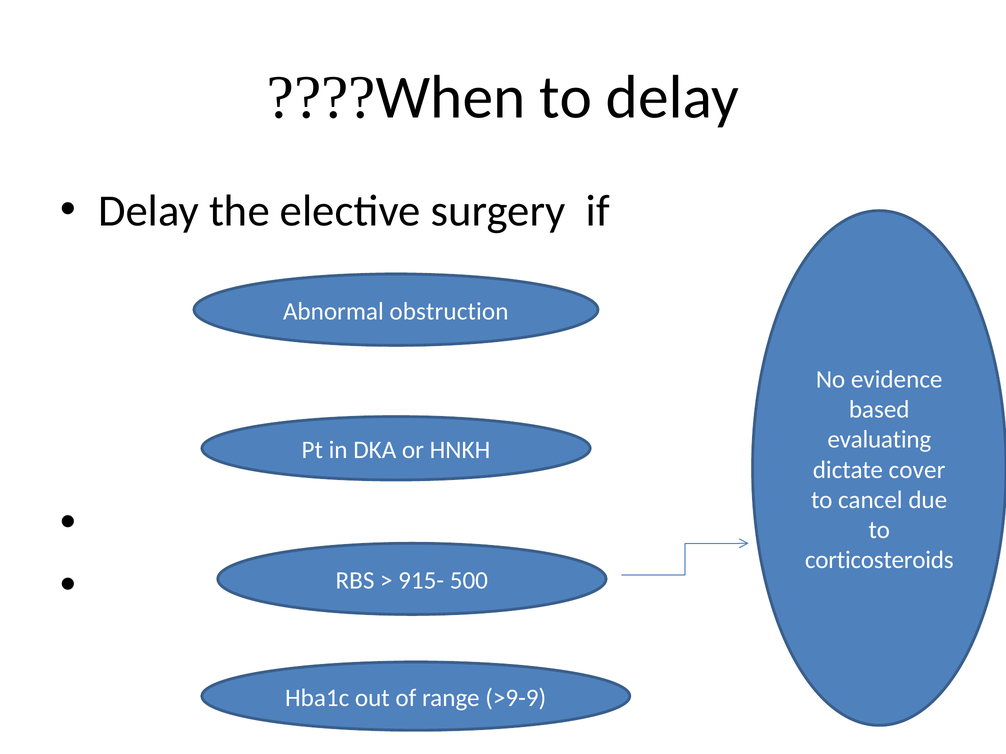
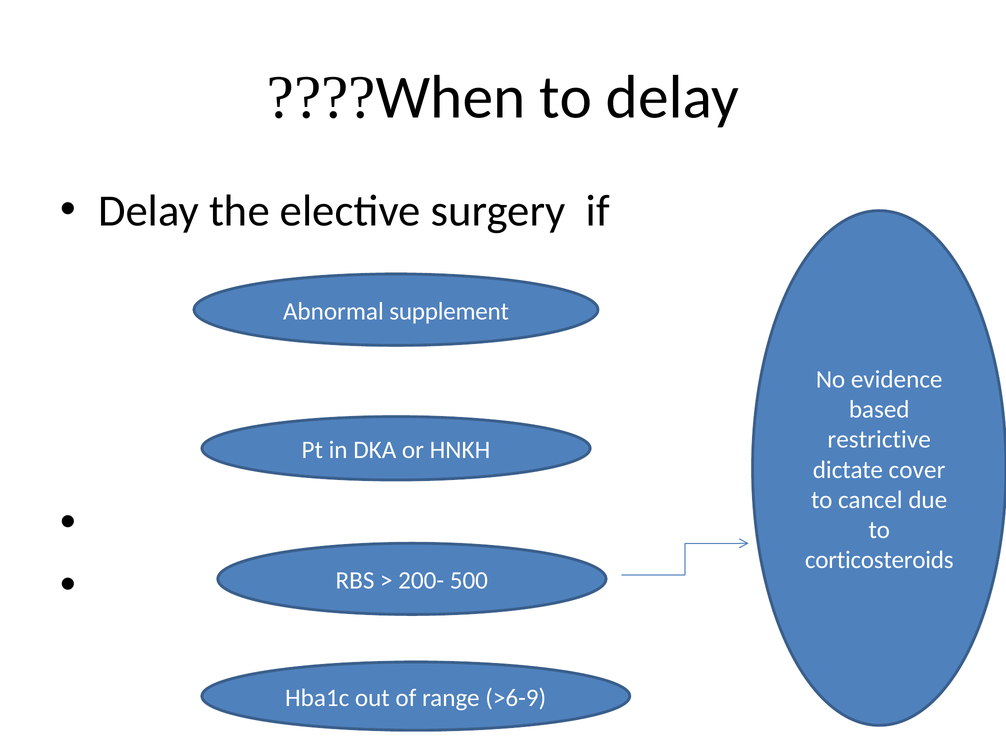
obstruction: obstruction -> supplement (449, 312)
evaluating: evaluating -> restrictive (879, 440)
915-: 915- -> 200- (421, 581)
>9-9: >9-9 -> >6-9 (516, 698)
